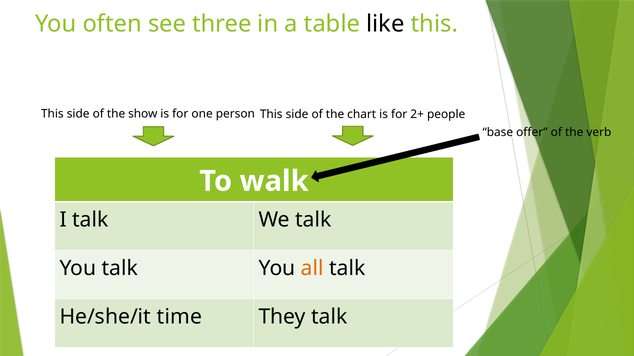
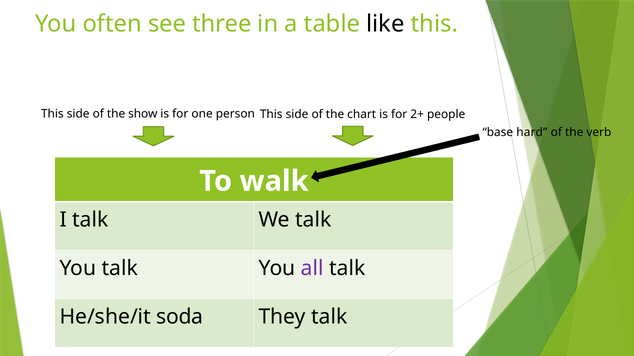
offer: offer -> hard (532, 132)
all colour: orange -> purple (312, 269)
time: time -> soda (180, 317)
